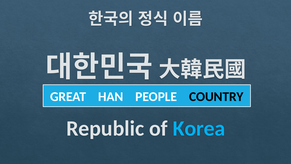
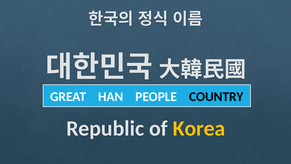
Korea colour: light blue -> yellow (199, 128)
